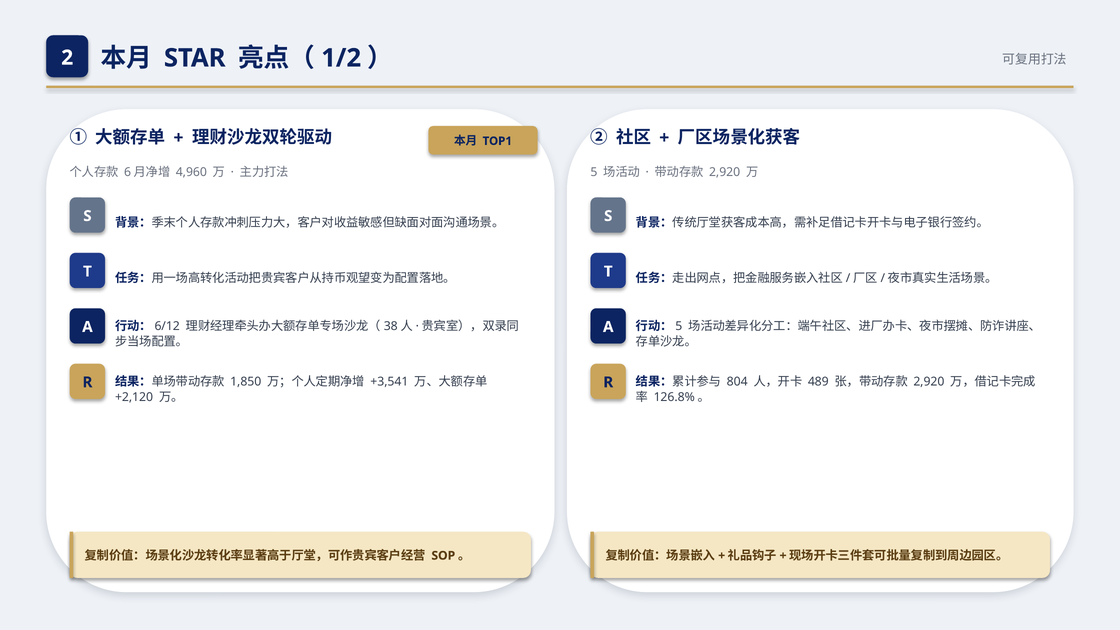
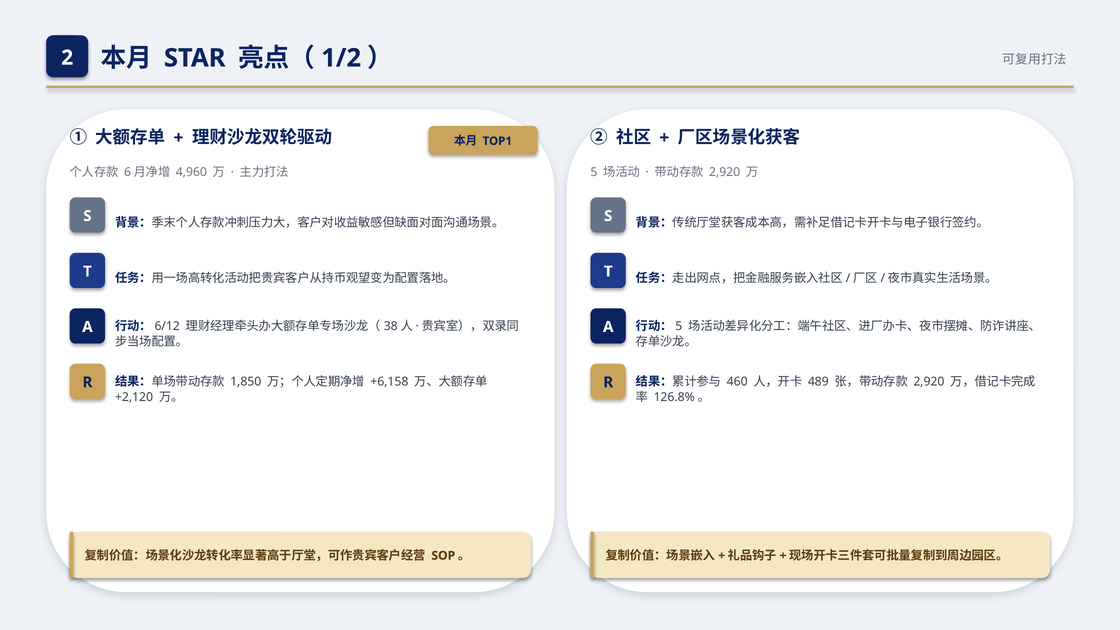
+3,541: +3,541 -> +6,158 (389, 382)
804: 804 -> 460 (737, 382)
